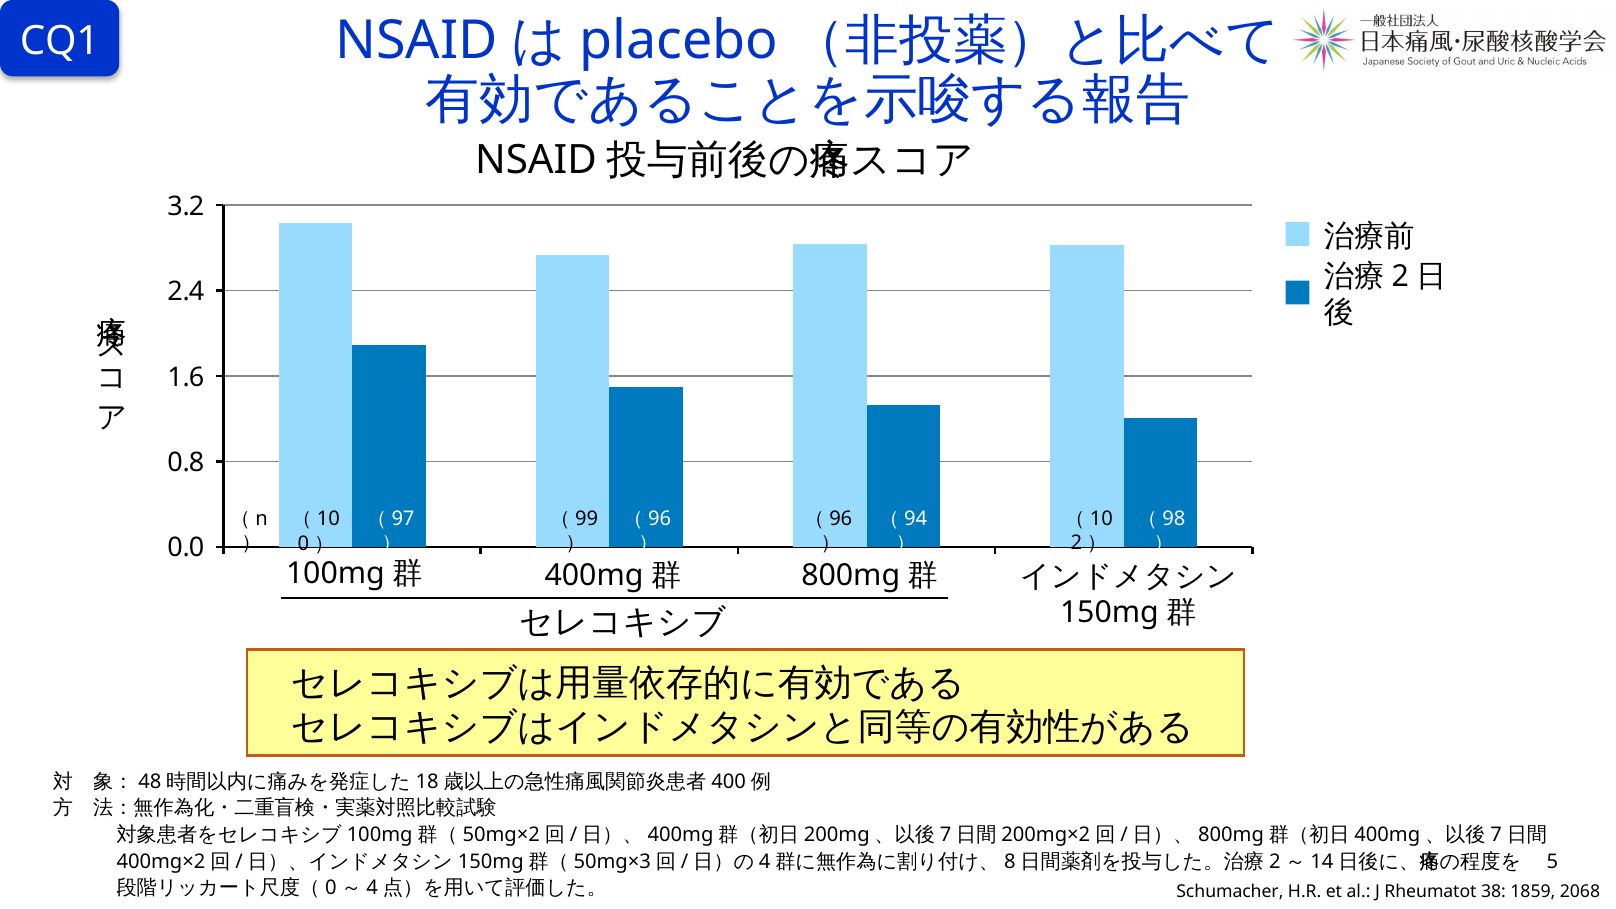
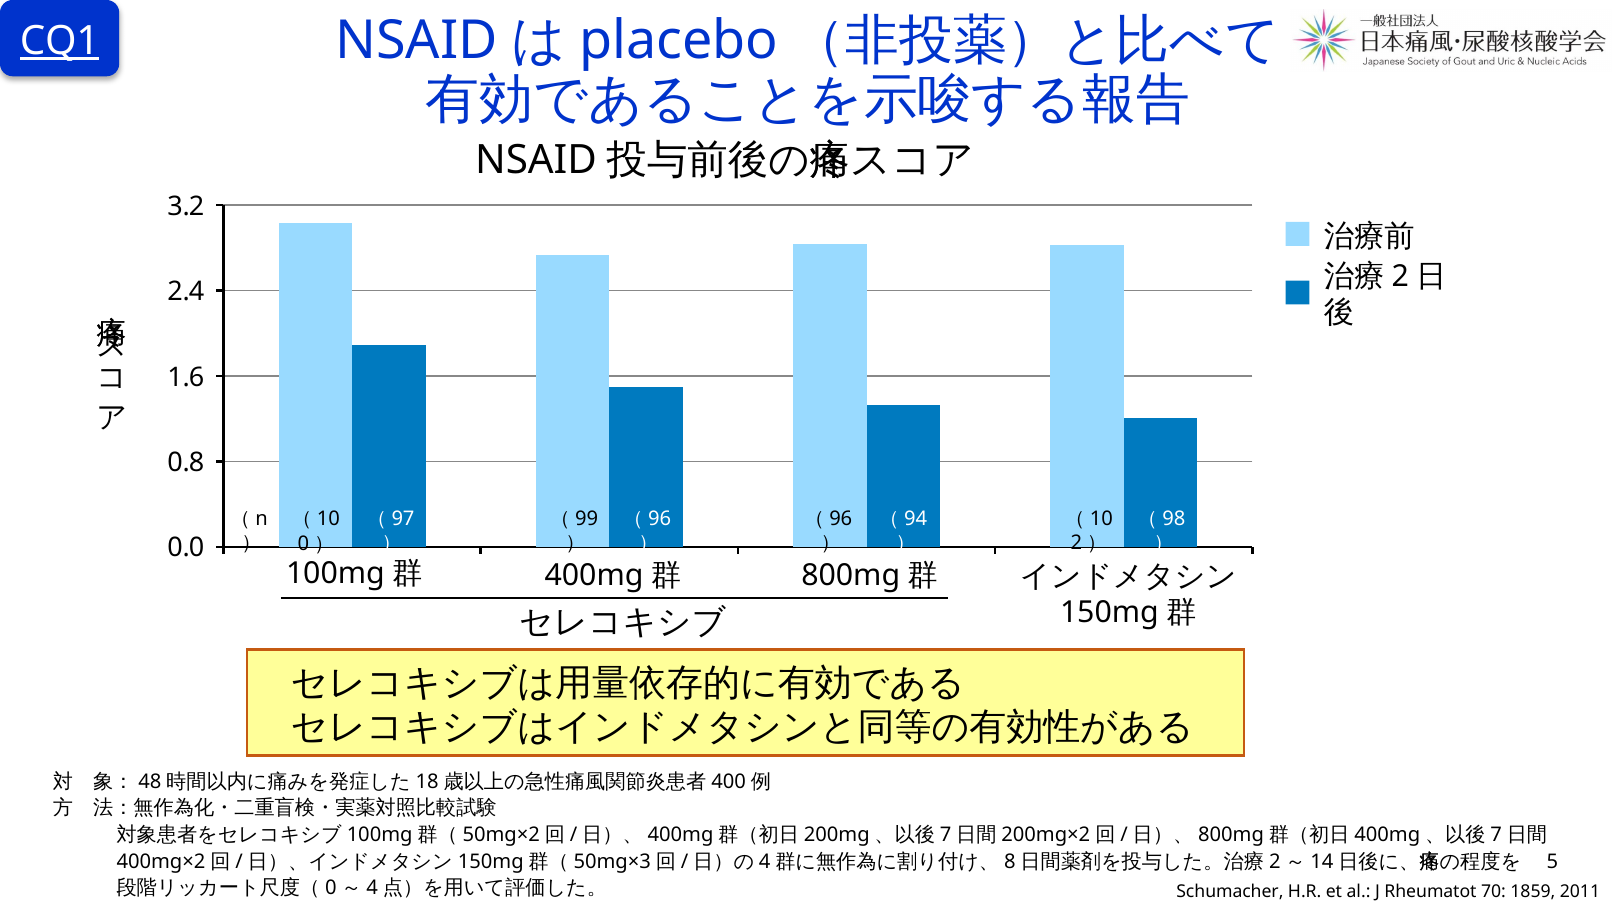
CQ1 underline: none -> present (60, 41)
38: 38 -> 70 (1494, 891)
2068: 2068 -> 2011 (1580, 891)
